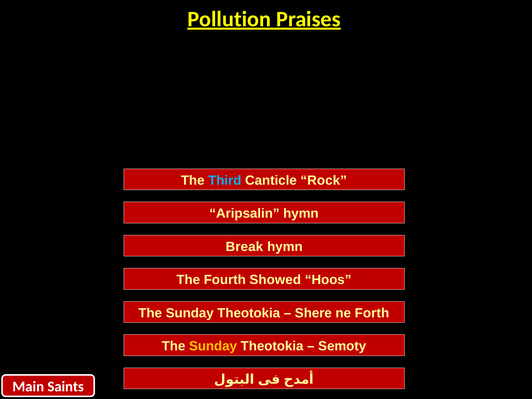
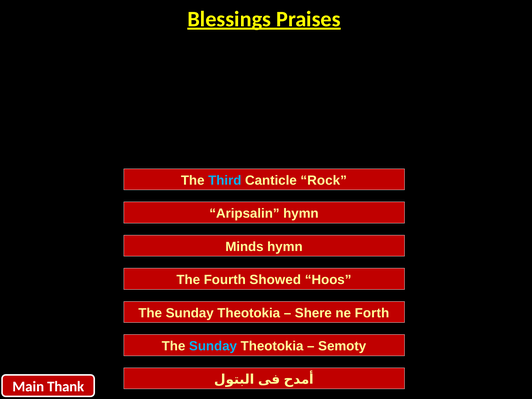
Pollution: Pollution -> Blessings (229, 19)
Break: Break -> Minds (244, 247)
Sunday colour: yellow -> light blue (213, 346)
Saints: Saints -> Thank (66, 387)
